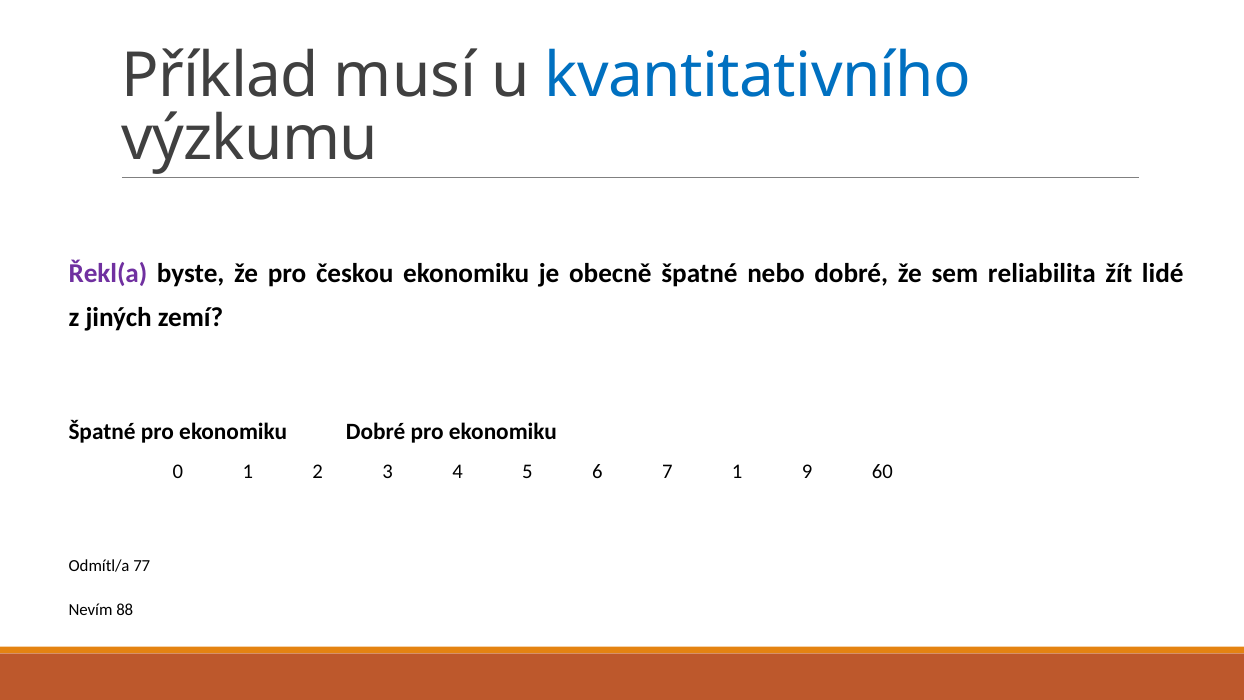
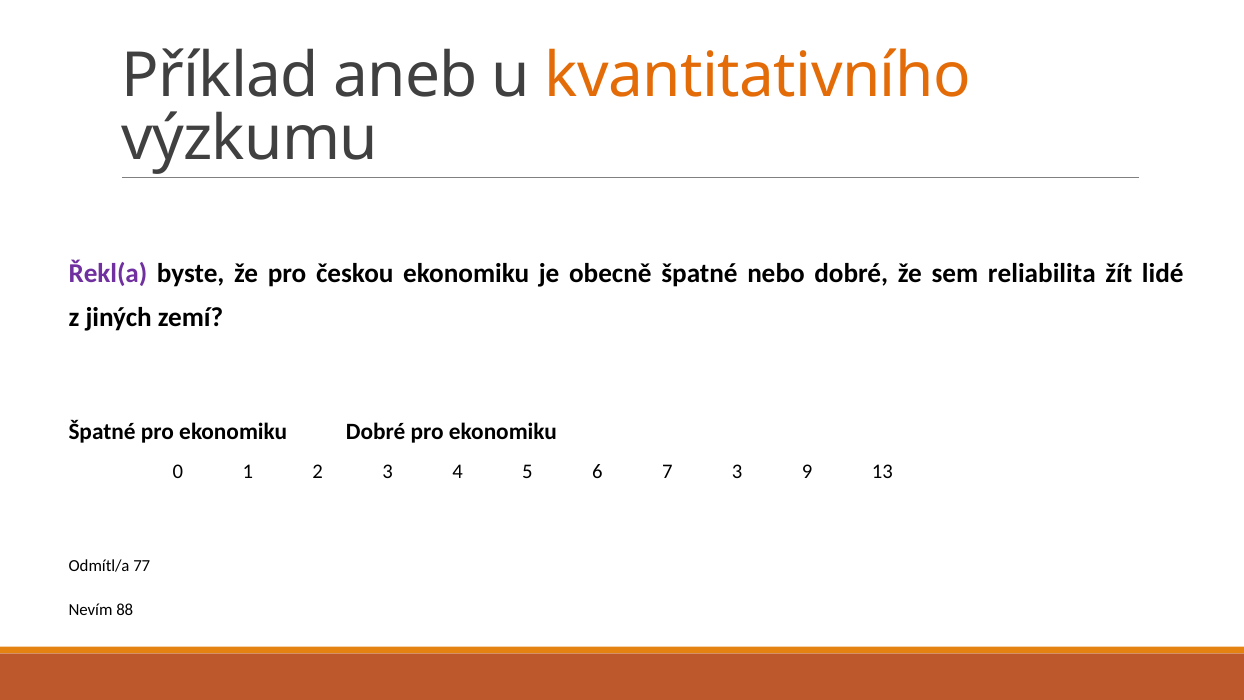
musí: musí -> aneb (406, 76)
kvantitativního colour: blue -> orange (758, 76)
7 1: 1 -> 3 (737, 471)
60: 60 -> 13 (882, 471)
